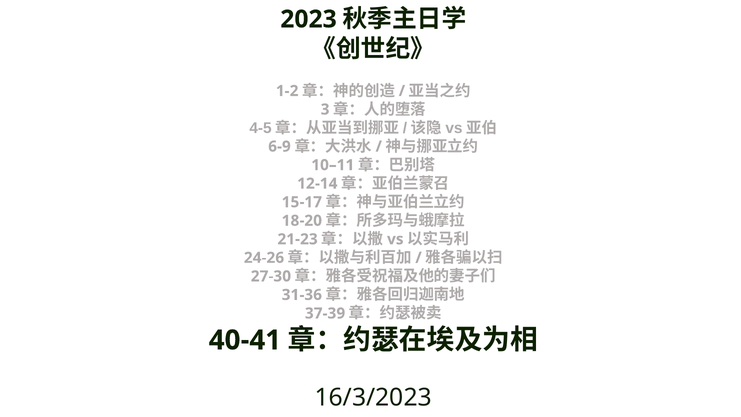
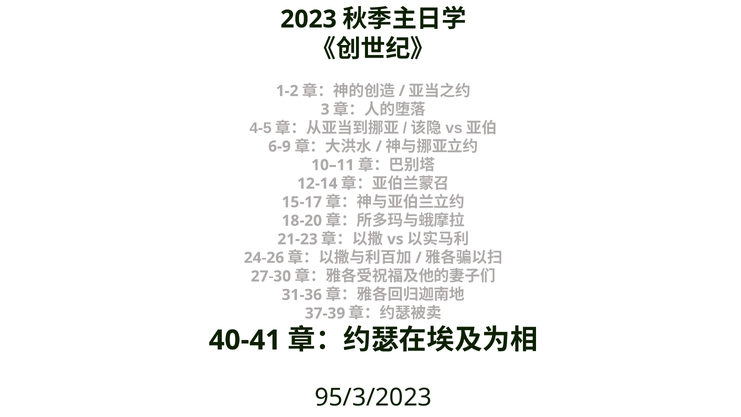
16/3/2023: 16/3/2023 -> 95/3/2023 (373, 397)
